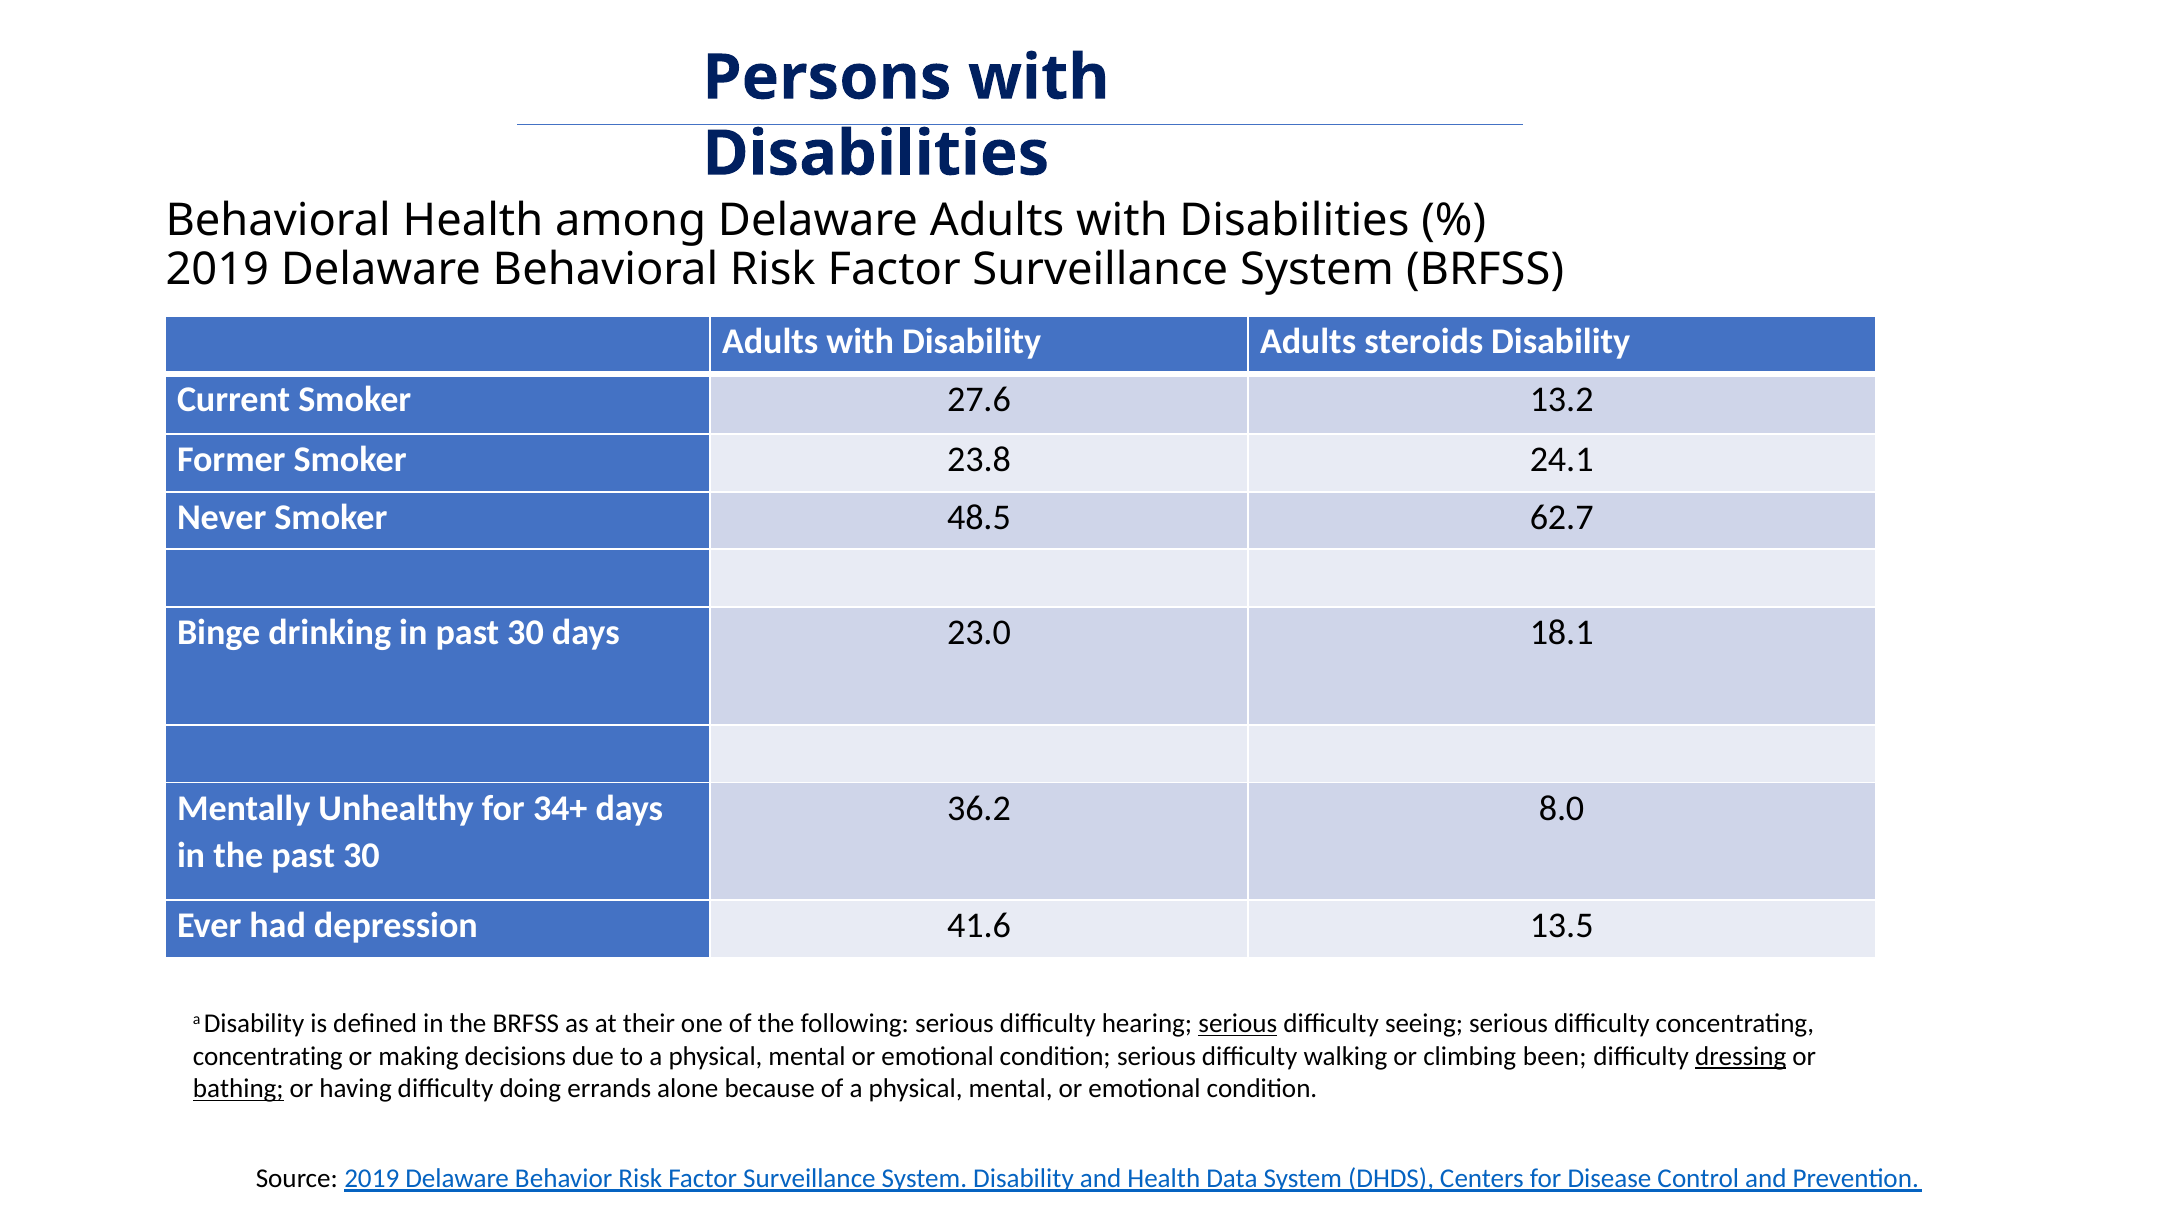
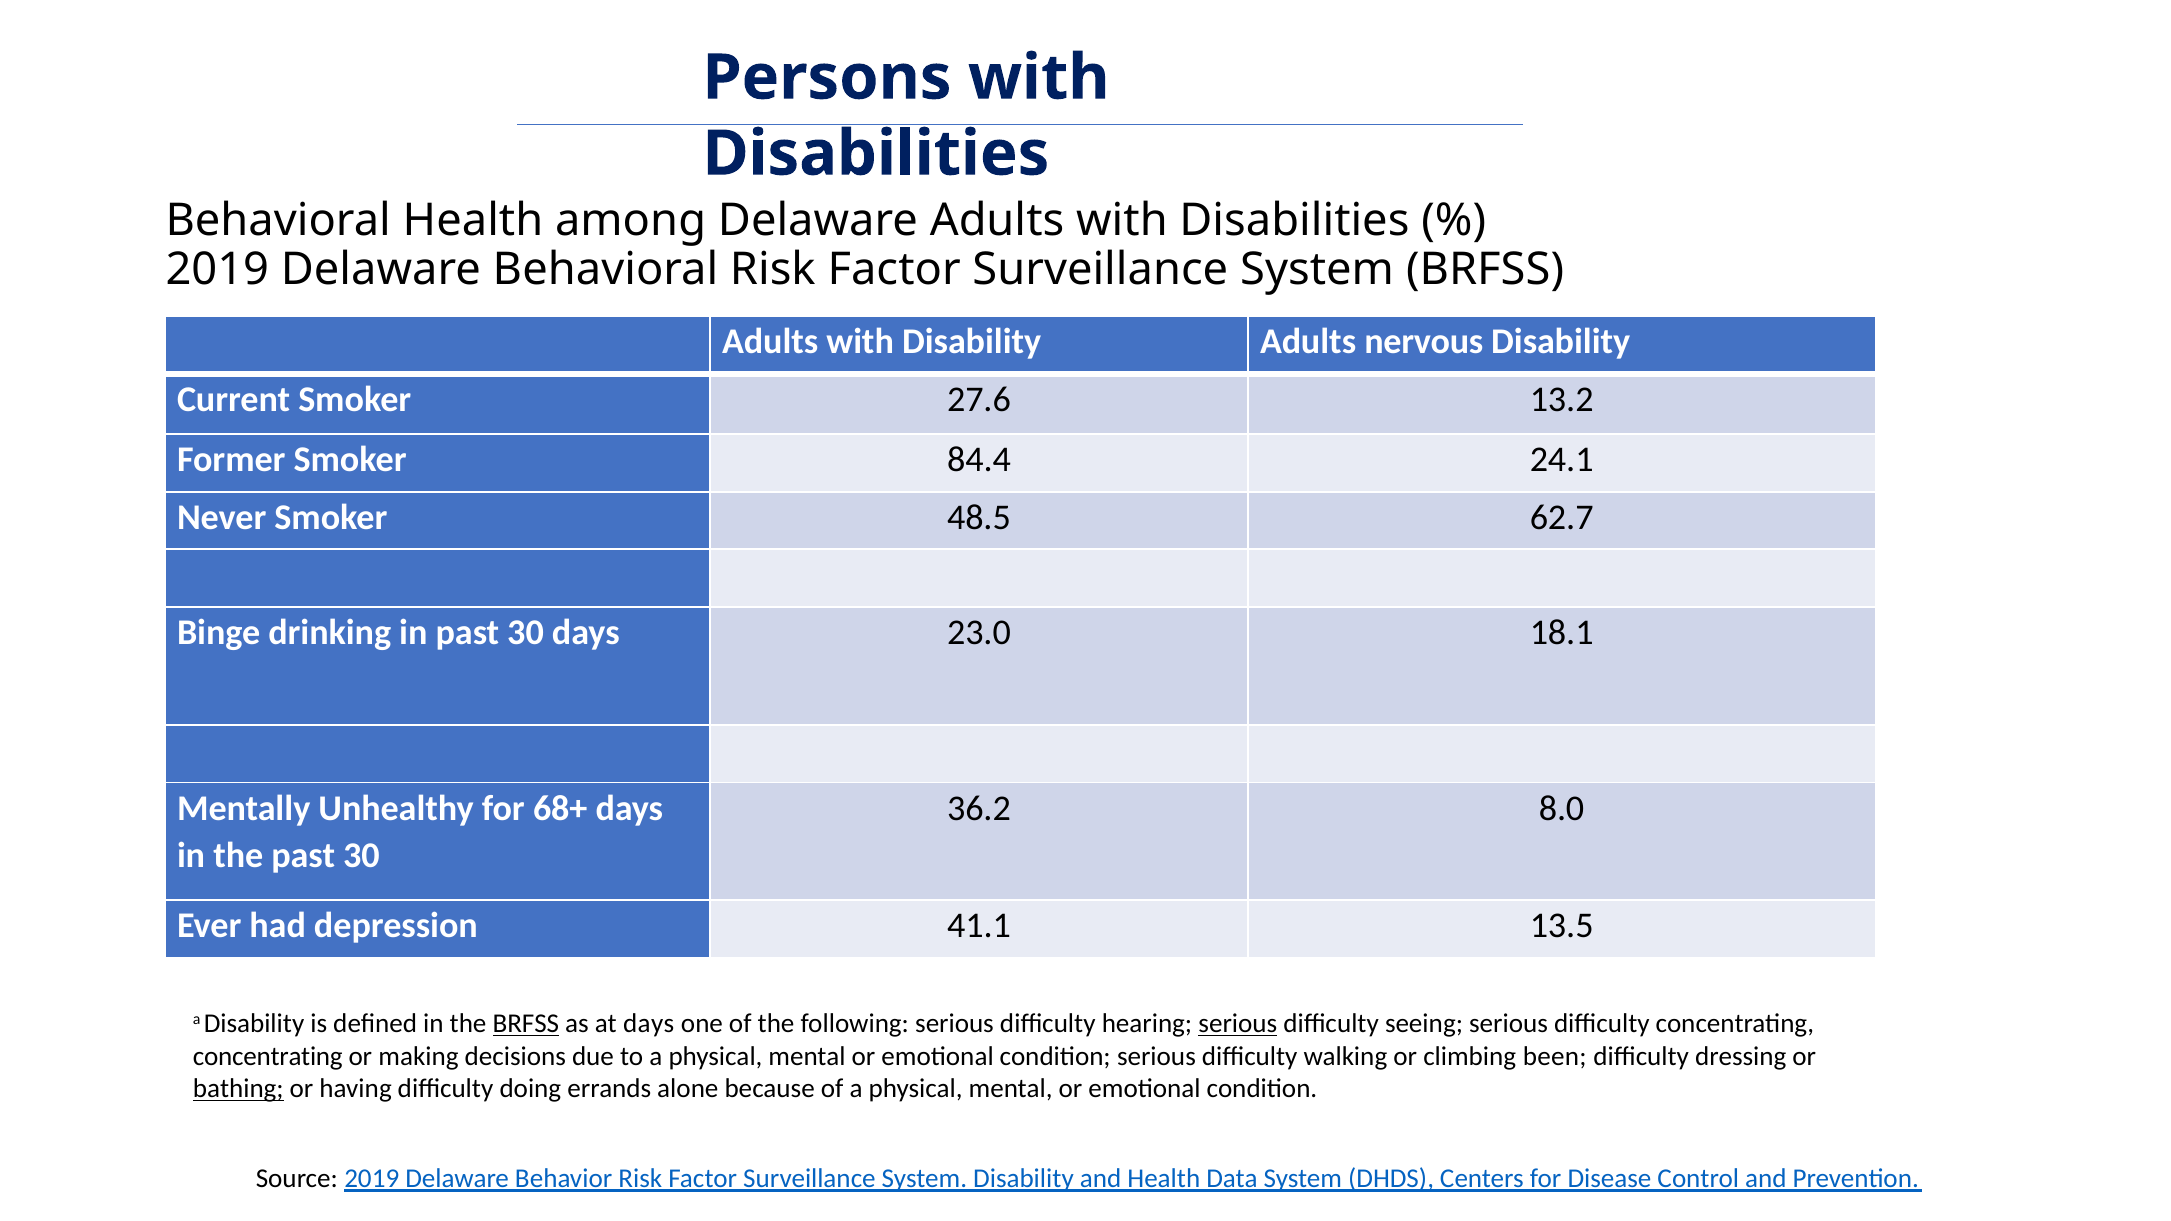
steroids: steroids -> nervous (1424, 342)
23.8: 23.8 -> 84.4 (979, 460)
34+: 34+ -> 68+ (560, 808)
41.6: 41.6 -> 41.1 (979, 926)
BRFSS underline: none -> present (526, 1024)
at their: their -> days (649, 1024)
dressing underline: present -> none (1741, 1057)
